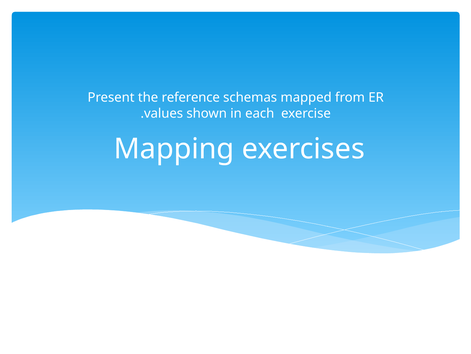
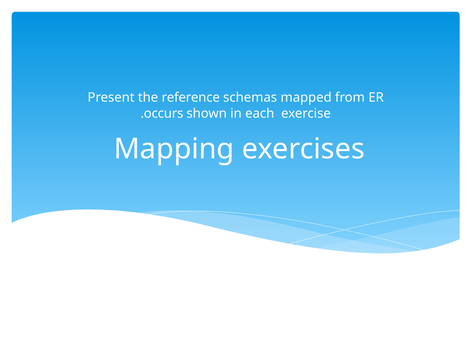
values: values -> occurs (164, 113)
